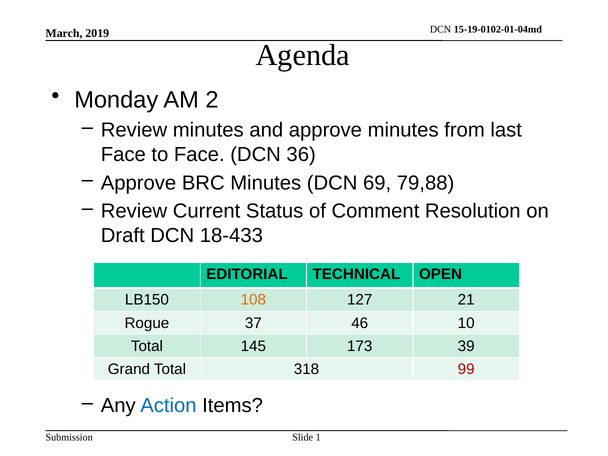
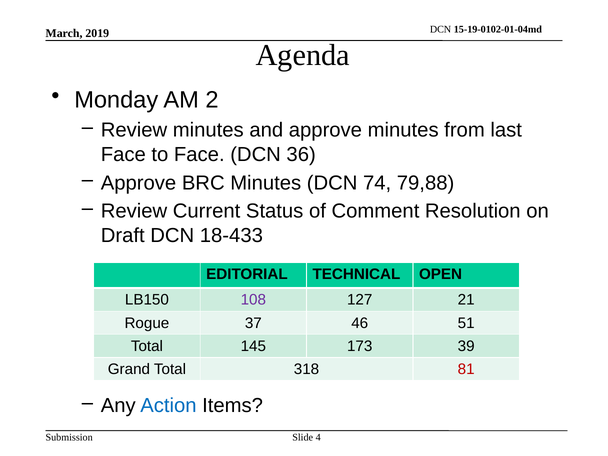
69: 69 -> 74 (377, 183)
108 colour: orange -> purple (253, 300)
10: 10 -> 51 (466, 323)
99: 99 -> 81 (466, 369)
1: 1 -> 4 (318, 437)
